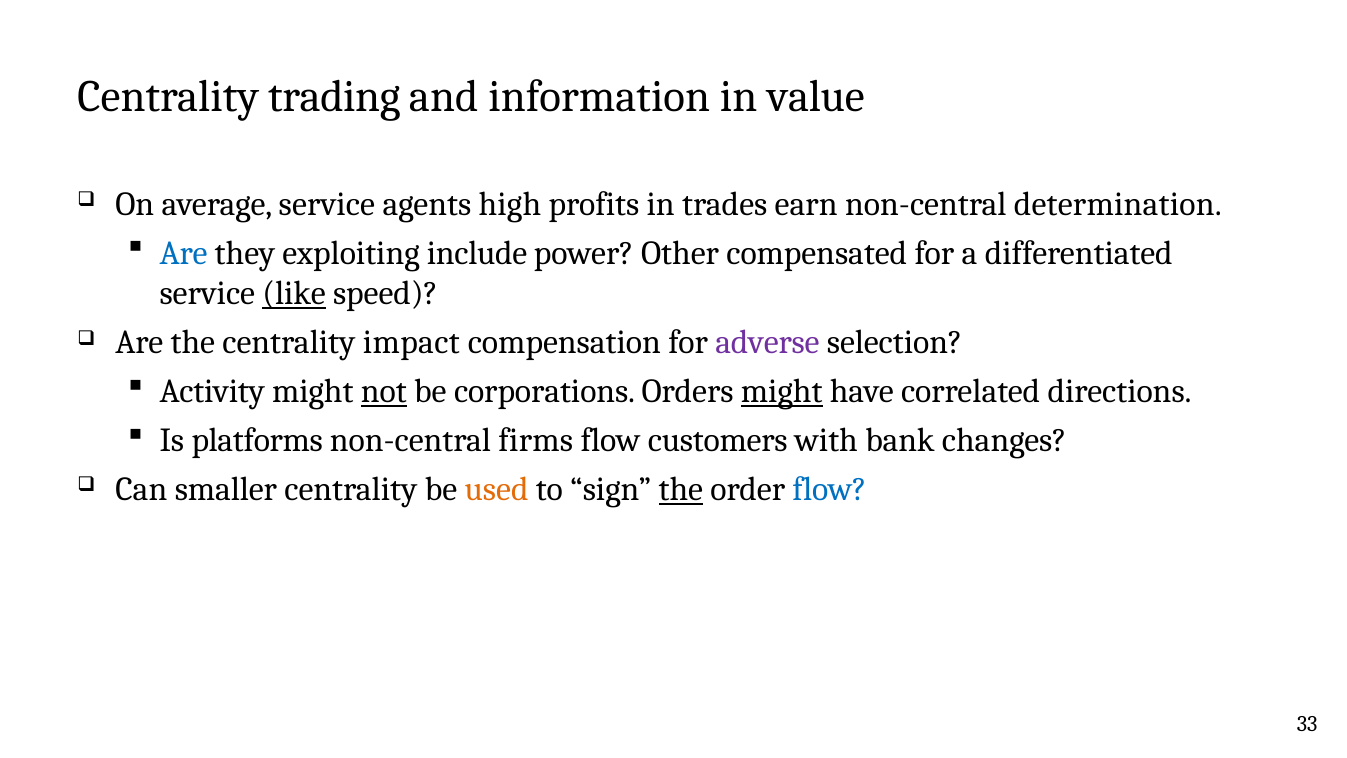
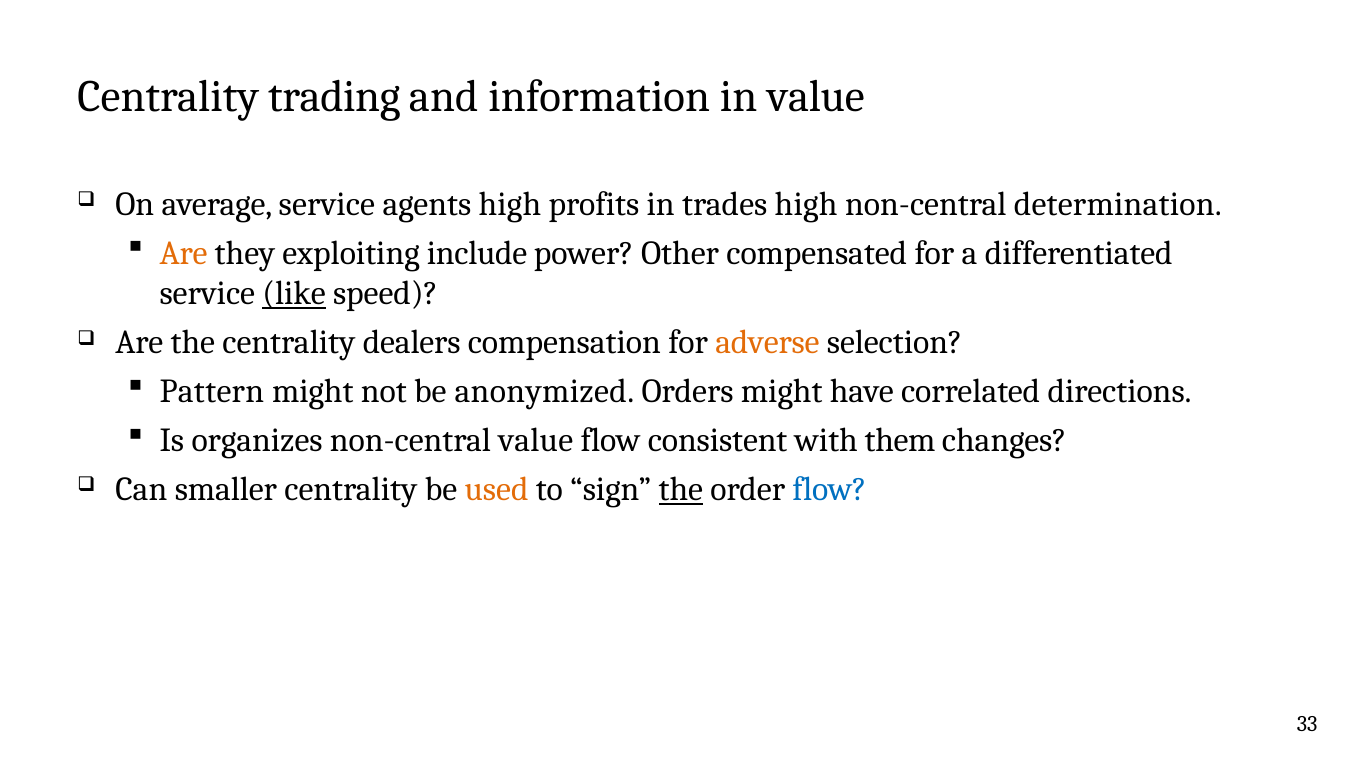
trades earn: earn -> high (806, 204)
Are colour: blue -> orange (184, 253)
impact: impact -> dealers (412, 343)
adverse colour: purple -> orange (767, 343)
Activity: Activity -> Pattern (212, 391)
not underline: present -> none (384, 391)
corporations: corporations -> anonymized (544, 391)
might underline: present -> none (782, 391)
platforms: platforms -> organizes (257, 440)
non-central firms: firms -> value (536, 440)
customers: customers -> consistent (718, 440)
bank: bank -> them (900, 440)
